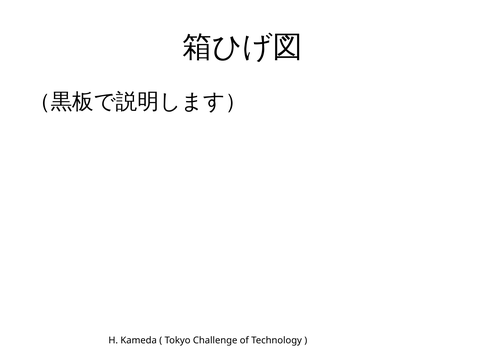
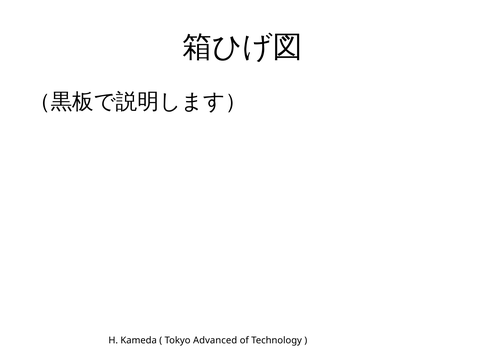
Challenge: Challenge -> Advanced (215, 340)
